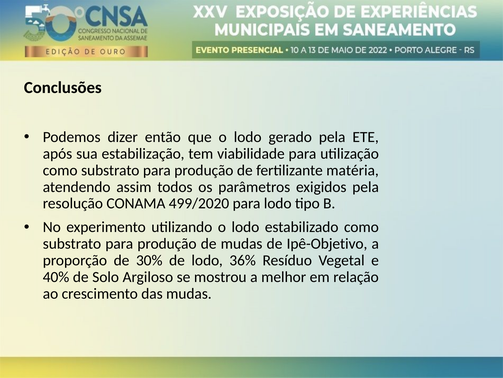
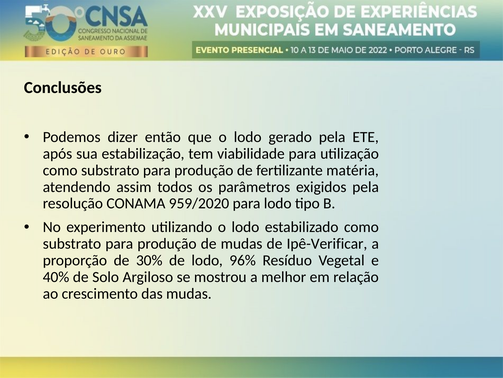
499/2020: 499/2020 -> 959/2020 (199, 203)
Ipê-Objetivo: Ipê-Objetivo -> Ipê-Verificar (327, 243)
36%: 36% -> 96% (243, 260)
